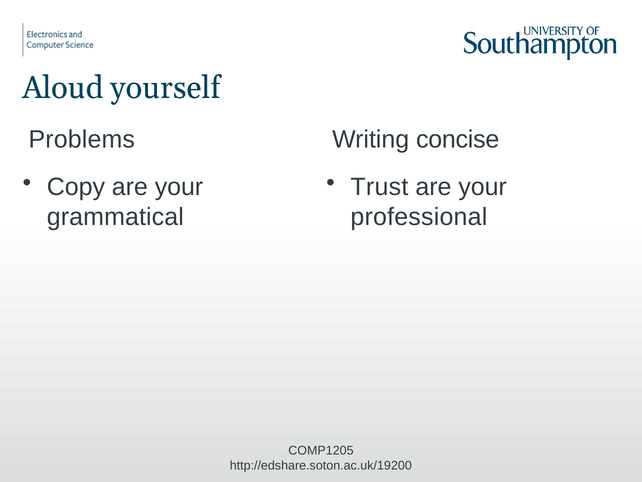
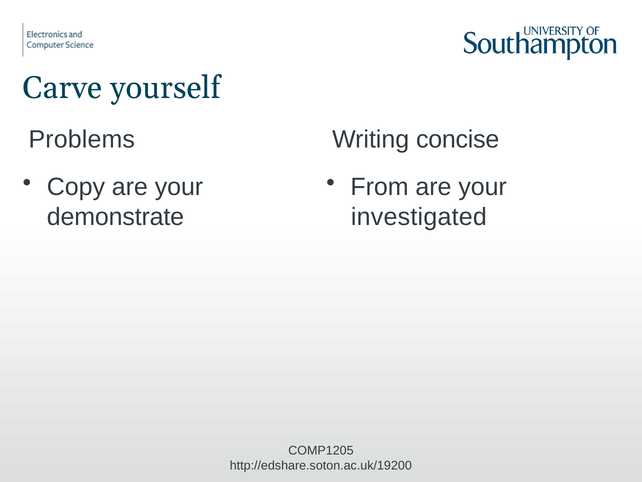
Aloud: Aloud -> Carve (63, 88)
Trust: Trust -> From (380, 187)
grammatical: grammatical -> demonstrate (115, 217)
professional: professional -> investigated (419, 217)
